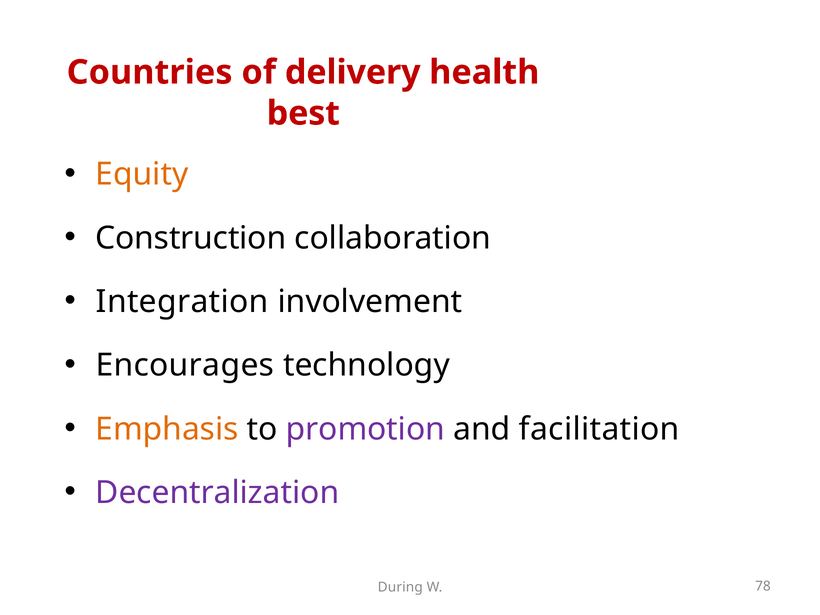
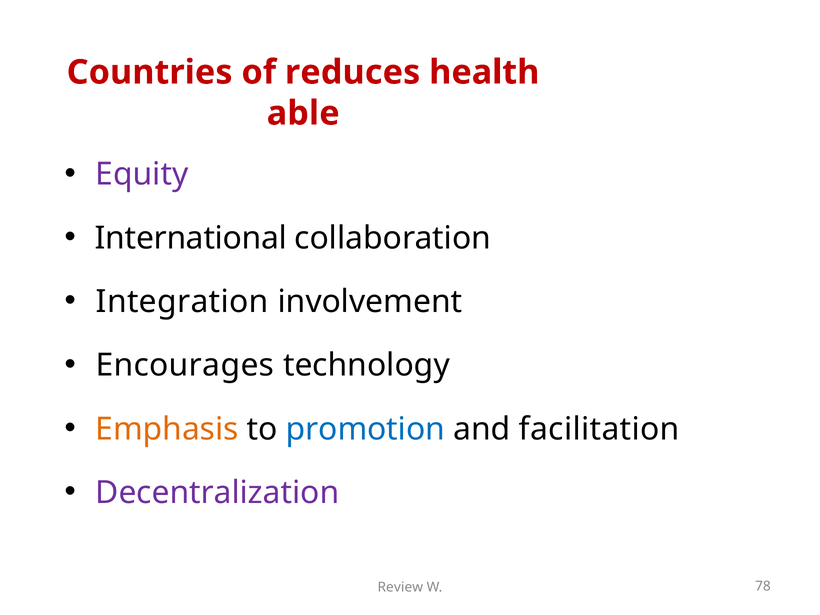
delivery: delivery -> reduces (353, 72)
best: best -> able (303, 113)
Equity colour: orange -> purple (142, 174)
Construction: Construction -> International (191, 238)
promotion colour: purple -> blue (365, 429)
During: During -> Review (400, 587)
